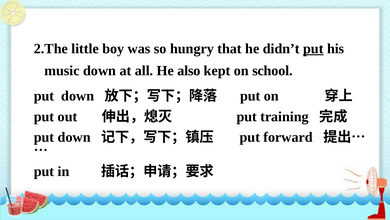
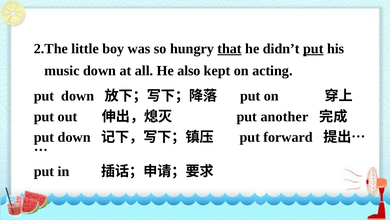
that underline: none -> present (230, 48)
school: school -> acting (272, 70)
training: training -> another (284, 116)
